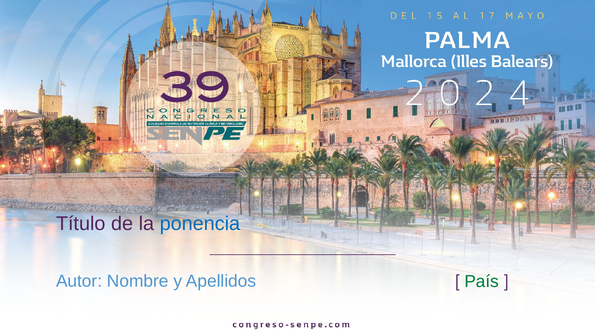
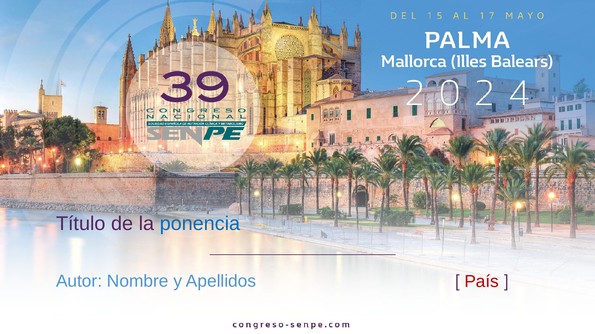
País colour: green -> red (482, 282)
